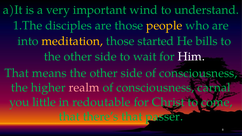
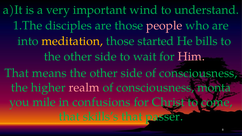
people colour: yellow -> pink (164, 26)
Him colour: white -> pink (191, 57)
carnal: carnal -> monta (214, 88)
little: little -> mile (44, 102)
redoutable: redoutable -> confusions (101, 102)
there’s: there’s -> skills’s (101, 117)
